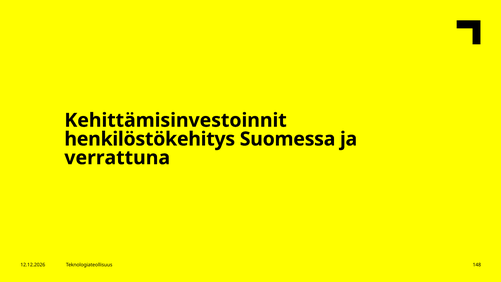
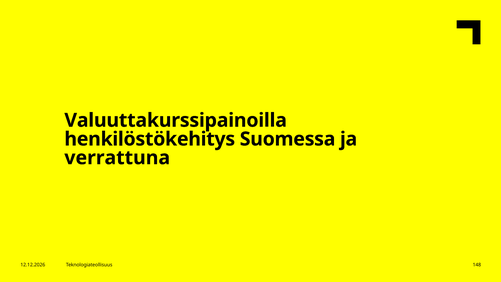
Kehittämisinvestoinnit: Kehittämisinvestoinnit -> Valuuttakurssipainoilla (176, 120)
